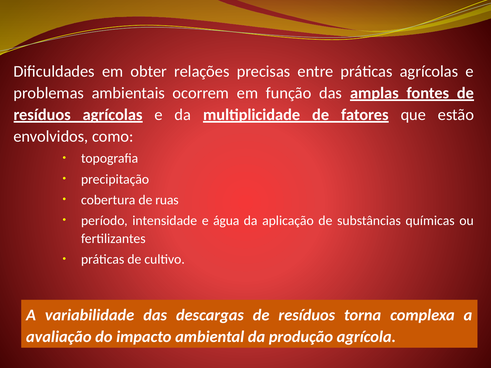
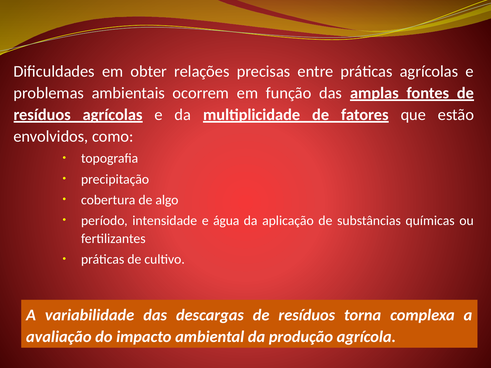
ruas: ruas -> algo (167, 200)
